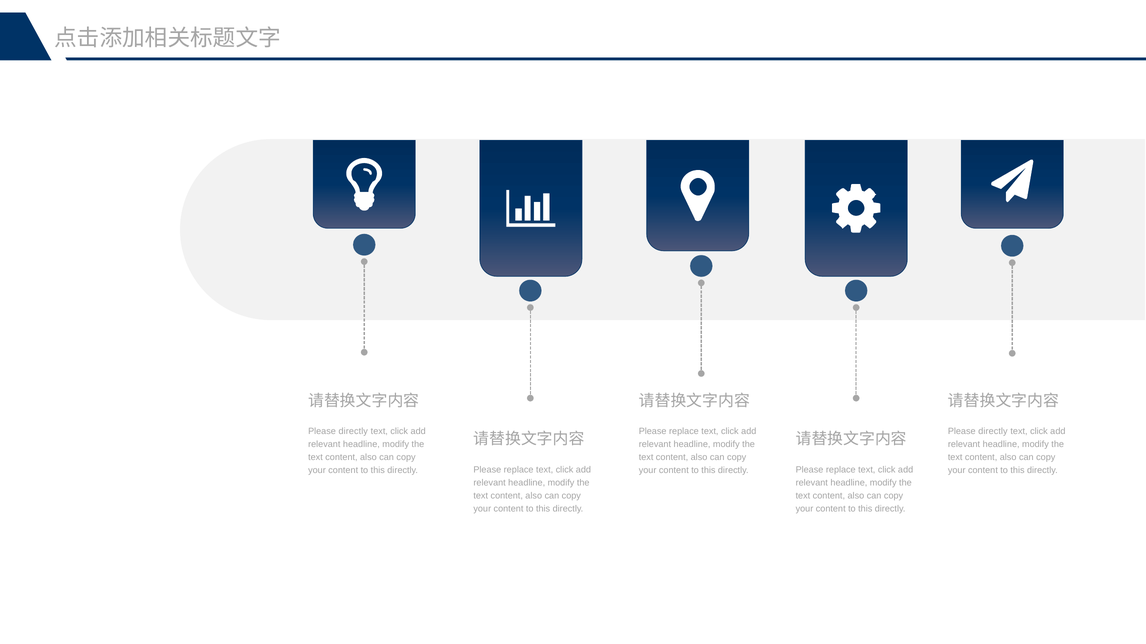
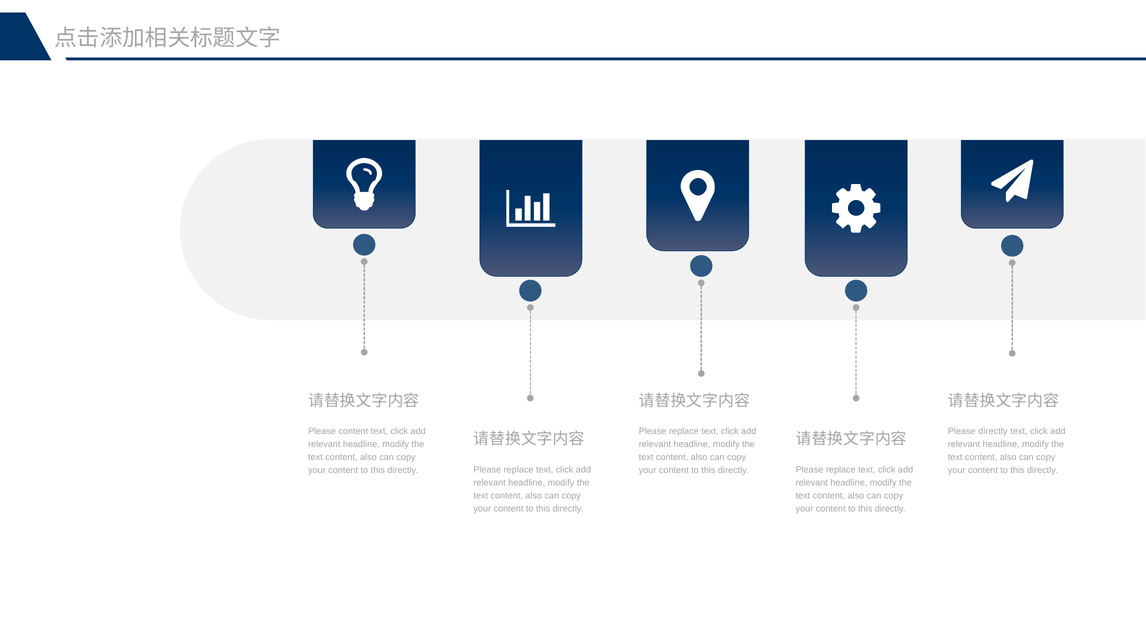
directly: directly -> content (353, 432)
